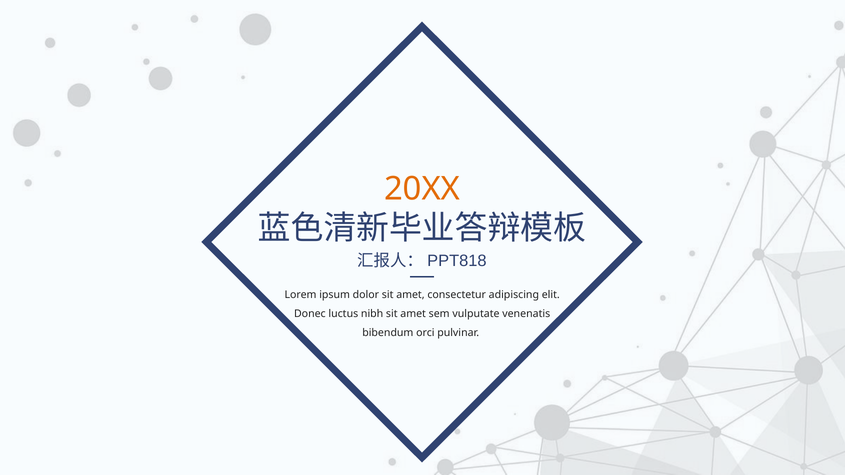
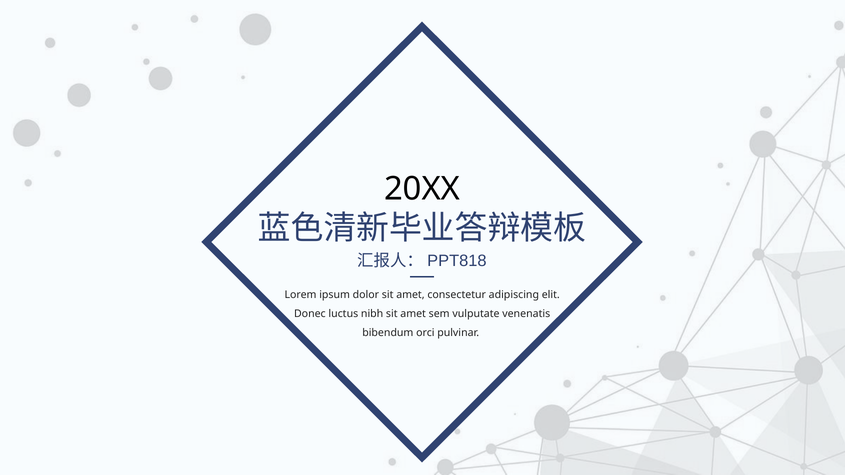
20XX colour: orange -> black (422, 189)
